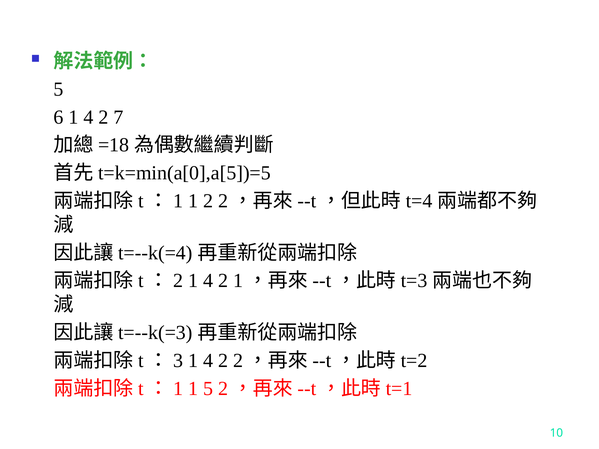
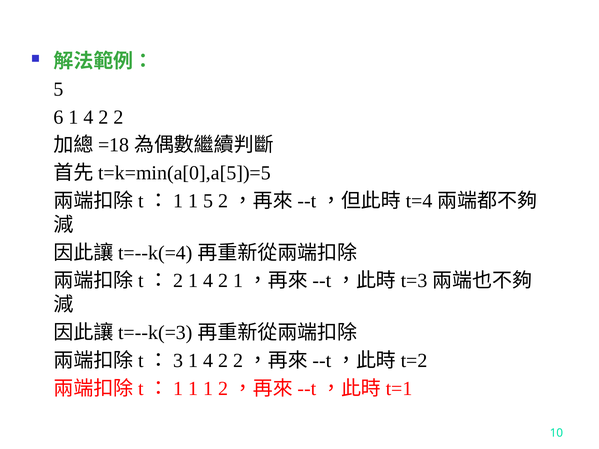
2 7: 7 -> 2 (118, 117)
1 2: 2 -> 5 (208, 201)
1 5: 5 -> 1 (208, 389)
